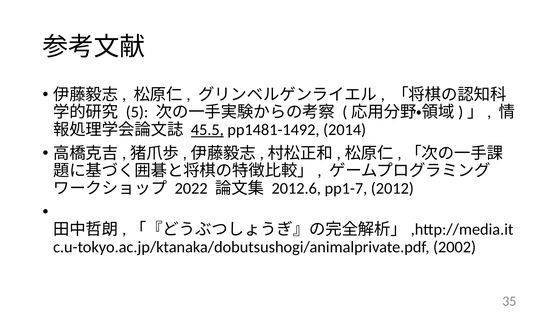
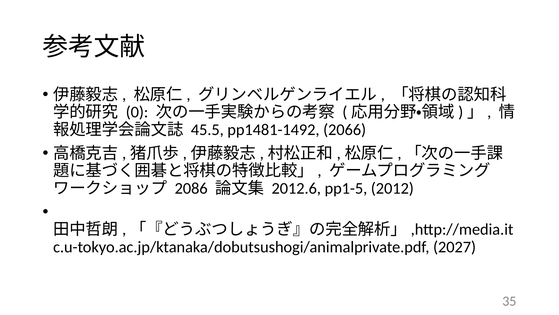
5: 5 -> 0 (137, 112)
45.5 underline: present -> none (207, 130)
2014: 2014 -> 2066 (345, 130)
2022: 2022 -> 2086 (191, 188)
pp1-7: pp1-7 -> pp1-5 (346, 188)
2002: 2002 -> 2027 (455, 247)
